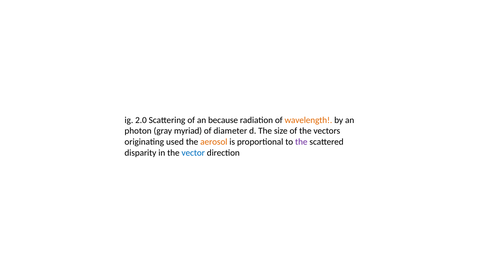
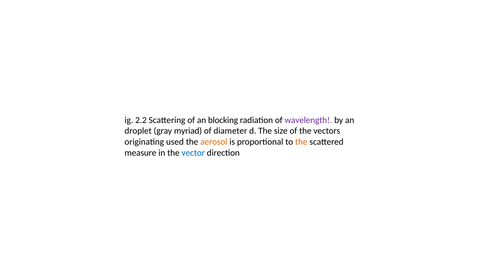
2.0: 2.0 -> 2.2 (141, 120)
because: because -> blocking (223, 120)
wavelength colour: orange -> purple (308, 120)
photon: photon -> droplet (138, 131)
the colour: purple -> orange (301, 142)
disparity: disparity -> measure (140, 153)
